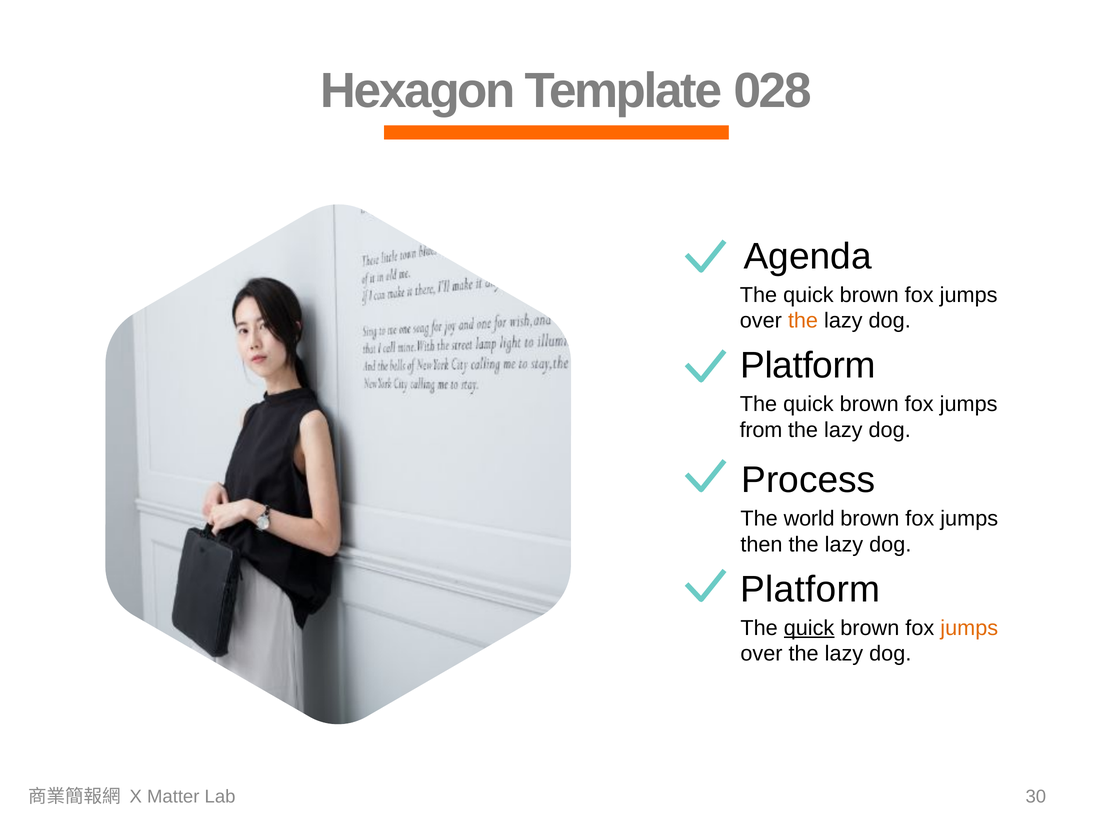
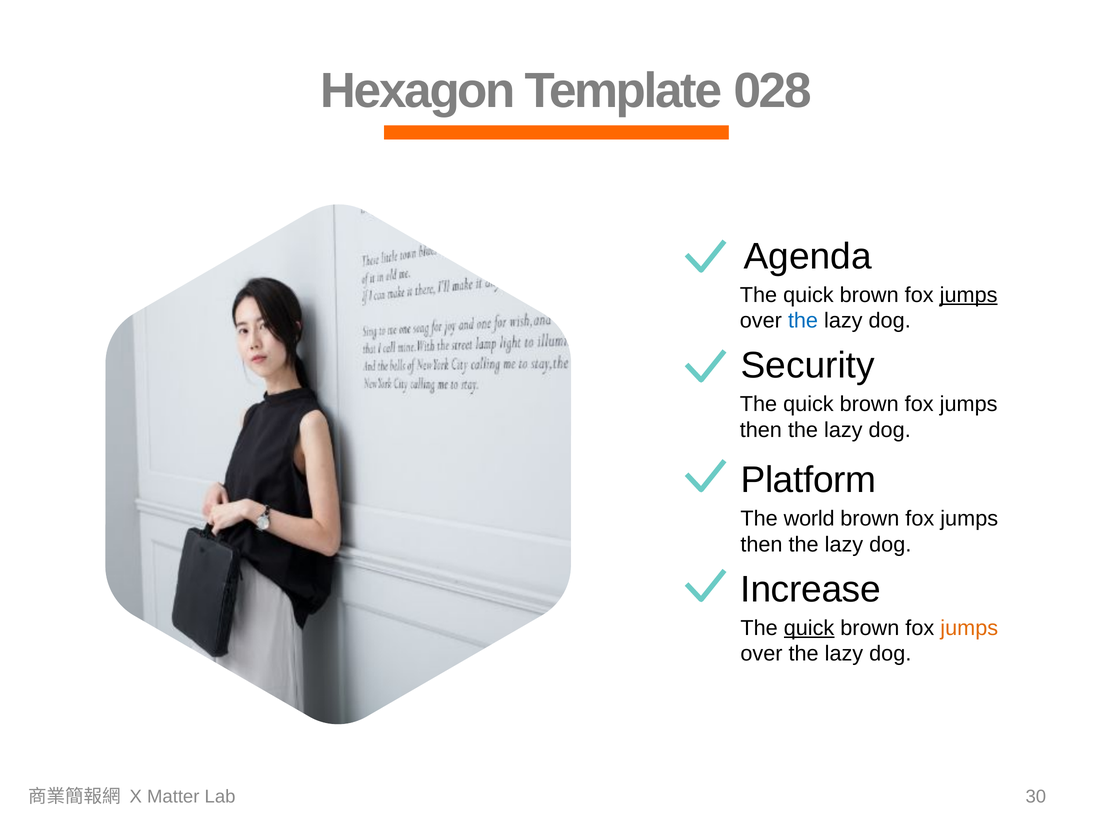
jumps underline: none -> present (969, 295)
the colour: orange -> blue (803, 321)
Platform: Platform -> Security (808, 366)
from: from -> then (761, 430)
Process: Process -> Platform (809, 481)
Platform: Platform -> Increase (811, 590)
